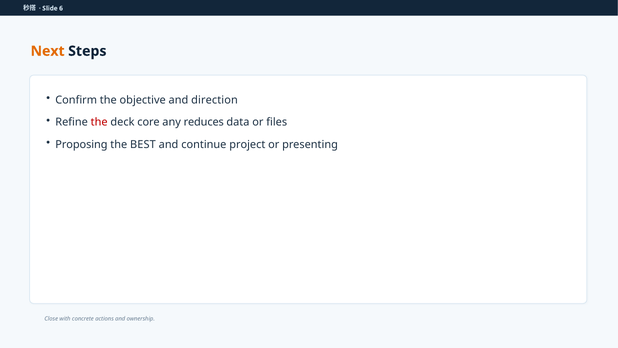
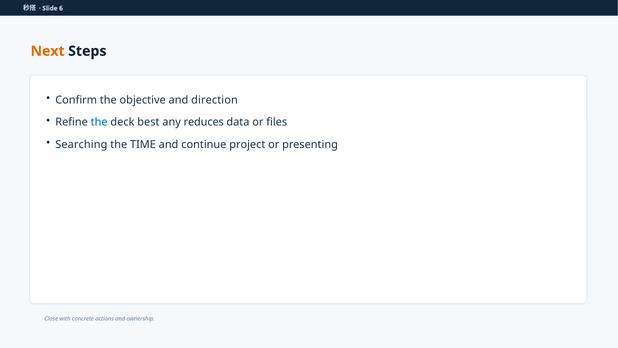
the colour: red -> blue (99, 122)
core: core -> best (148, 122)
Proposing: Proposing -> Searching (81, 144)
BEST: BEST -> TIME (143, 144)
